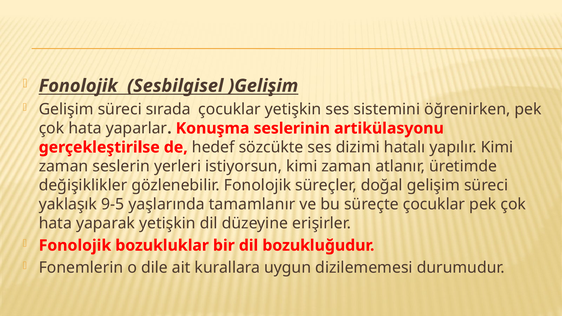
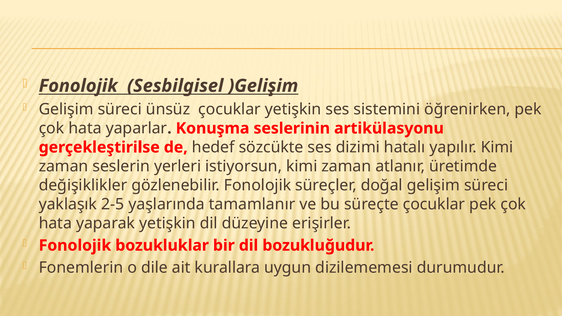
sırada: sırada -> ünsüz (168, 109)
9-5: 9-5 -> 2-5 (113, 204)
